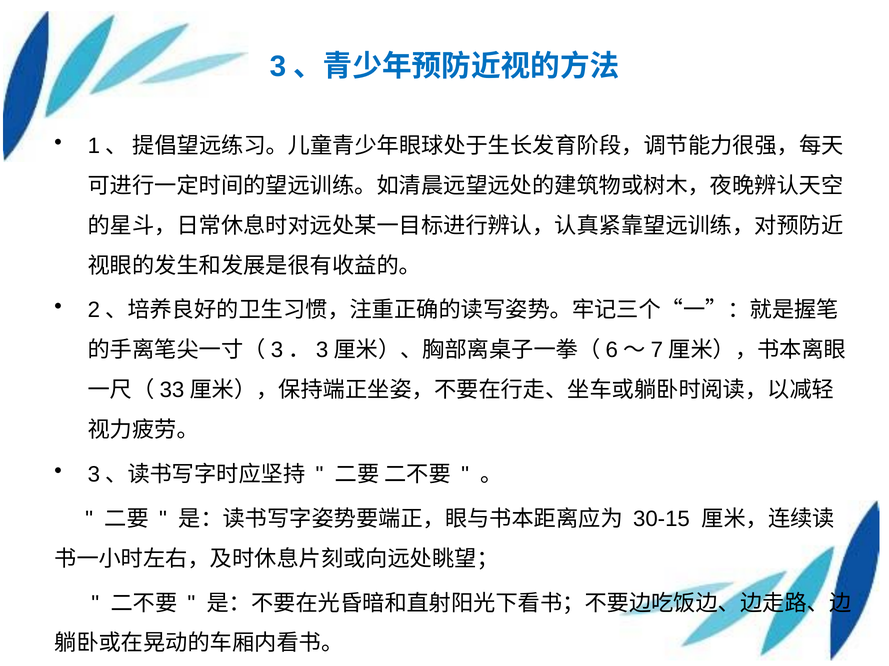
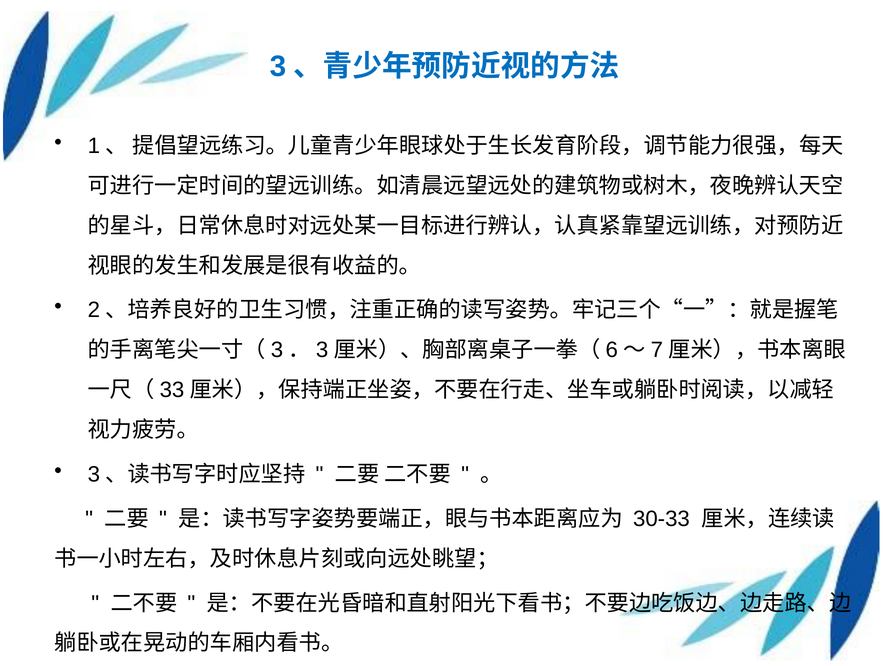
30-15: 30-15 -> 30-33 (661, 519)
